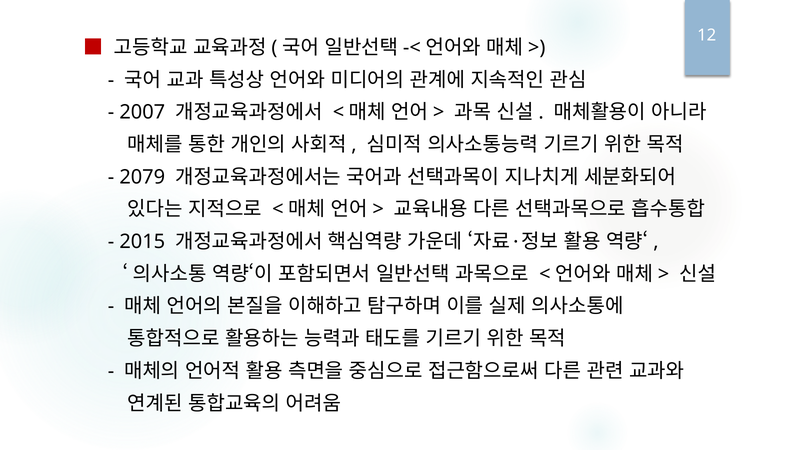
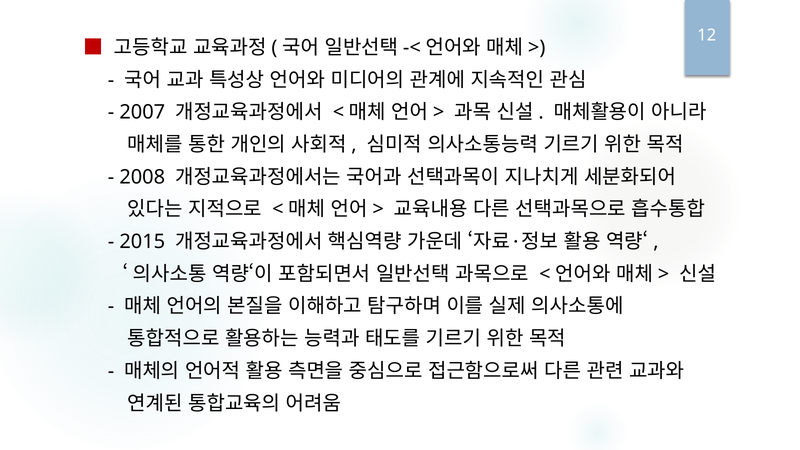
2079: 2079 -> 2008 (142, 177)
